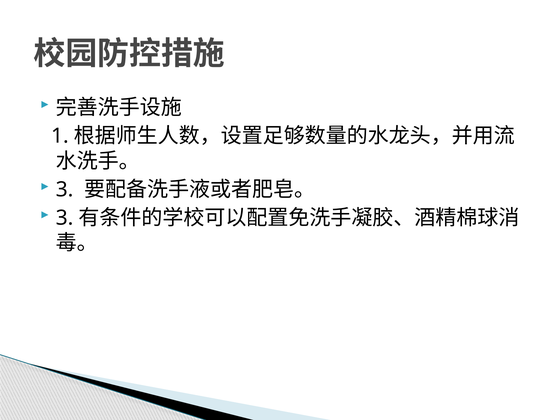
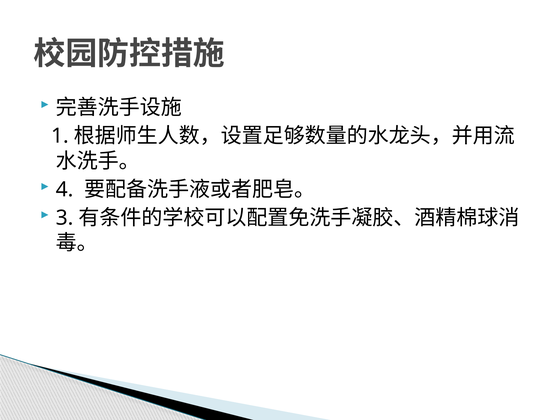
3: 3 -> 4 (65, 189)
